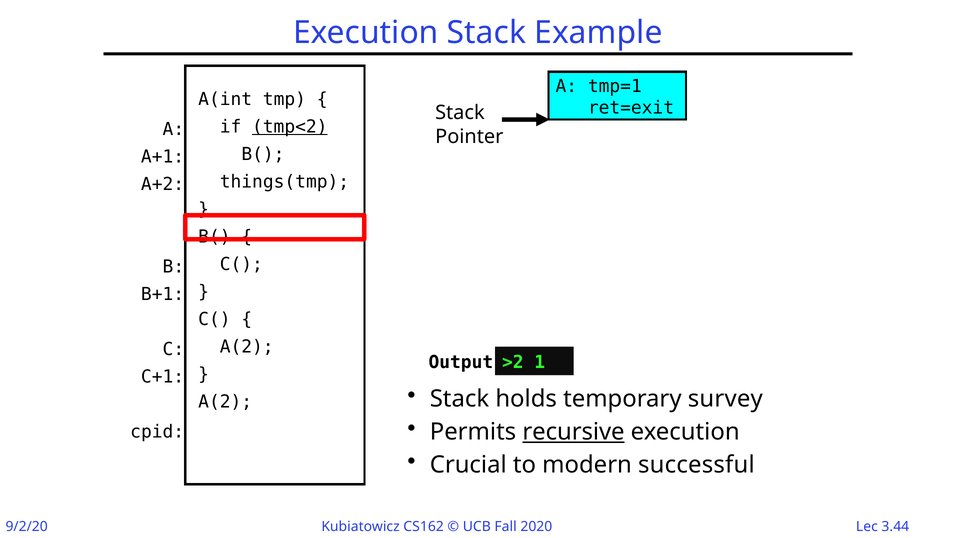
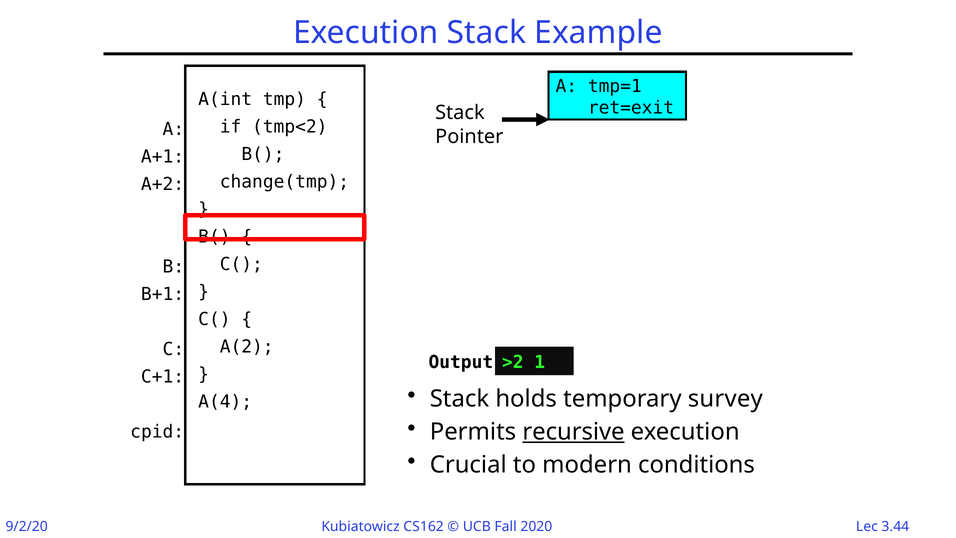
tmp<2 underline: present -> none (290, 127)
things(tmp: things(tmp -> change(tmp (284, 182)
A(2: A(2 -> A(4 (225, 402)
successful: successful -> conditions (696, 465)
